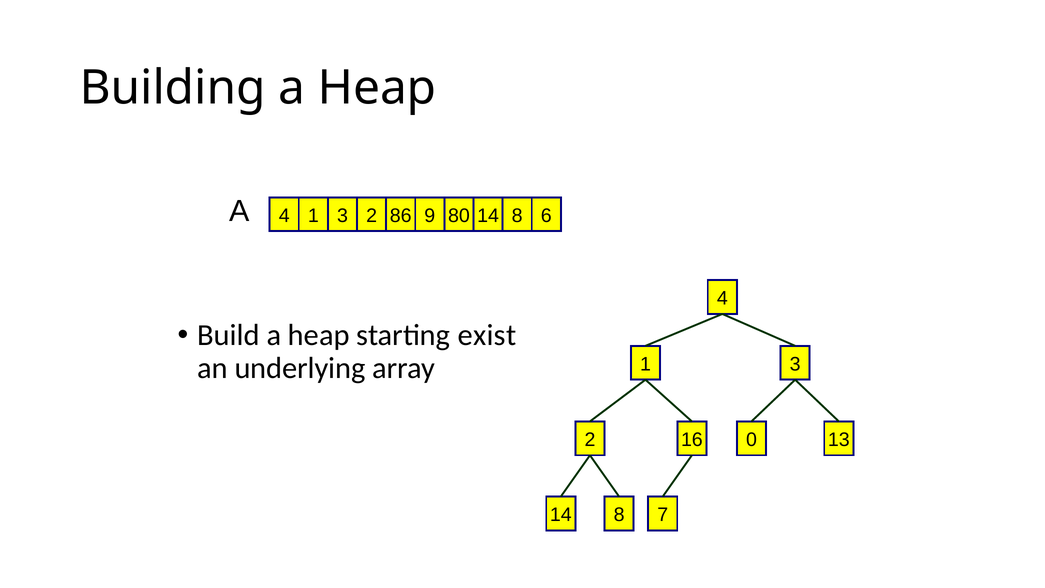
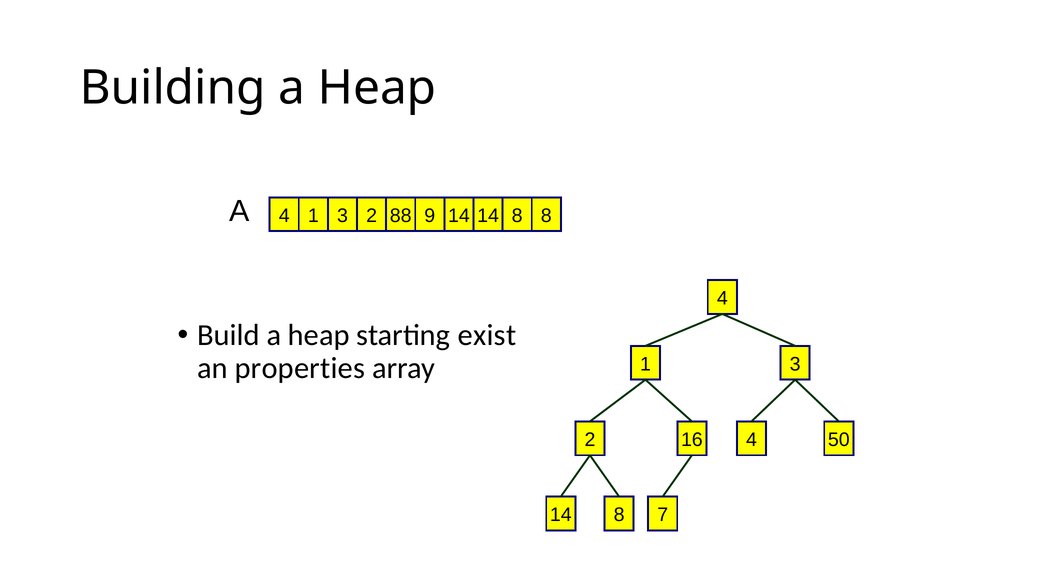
86: 86 -> 88 (401, 216)
2 80: 80 -> 14 (459, 216)
8 6: 6 -> 8 (546, 216)
underlying: underlying -> properties (300, 368)
16 0: 0 -> 4 (751, 440)
13: 13 -> 50 (839, 440)
